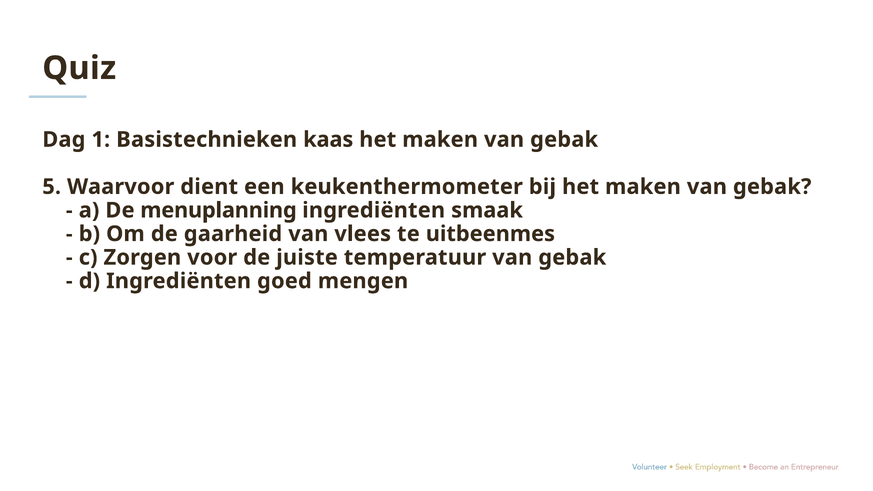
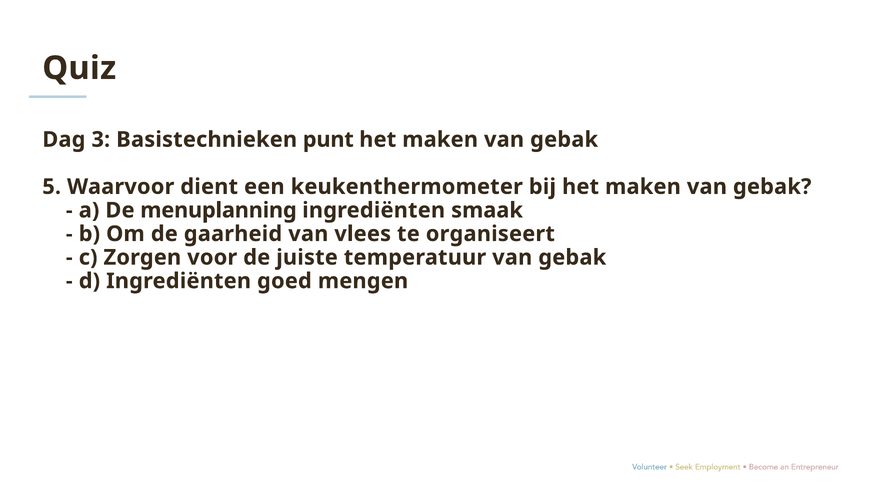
1: 1 -> 3 (101, 140)
kaas: kaas -> punt (328, 140)
uitbeenmes: uitbeenmes -> organiseert (490, 234)
